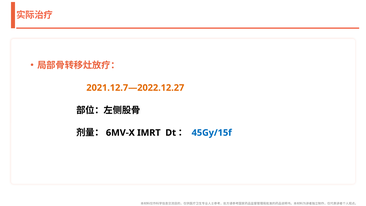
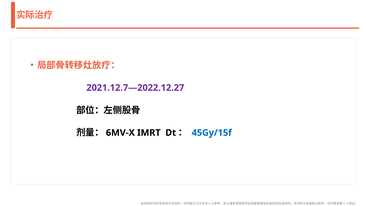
2021.12.7—2022.12.27 colour: orange -> purple (135, 88)
